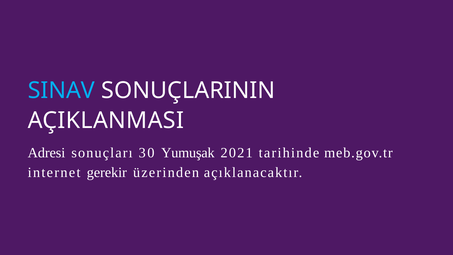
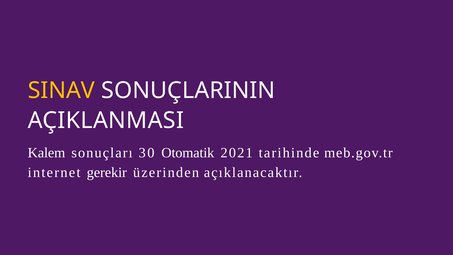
SINAV colour: light blue -> yellow (61, 90)
Adresi: Adresi -> Kalem (46, 153)
Yumuşak: Yumuşak -> Otomatik (188, 153)
